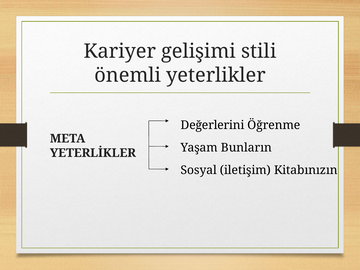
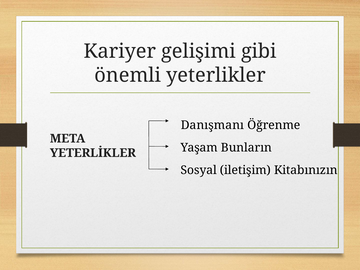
stili: stili -> gibi (259, 51)
Değerlerini: Değerlerini -> Danışmanı (212, 125)
